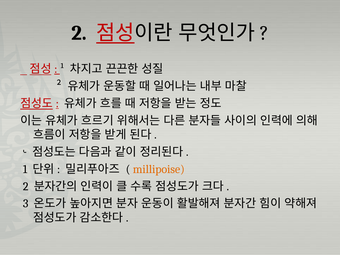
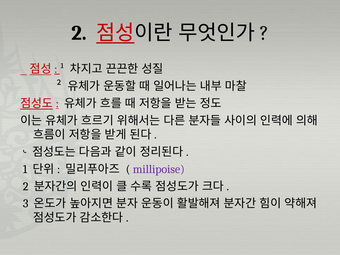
millipoise colour: orange -> purple (159, 169)
